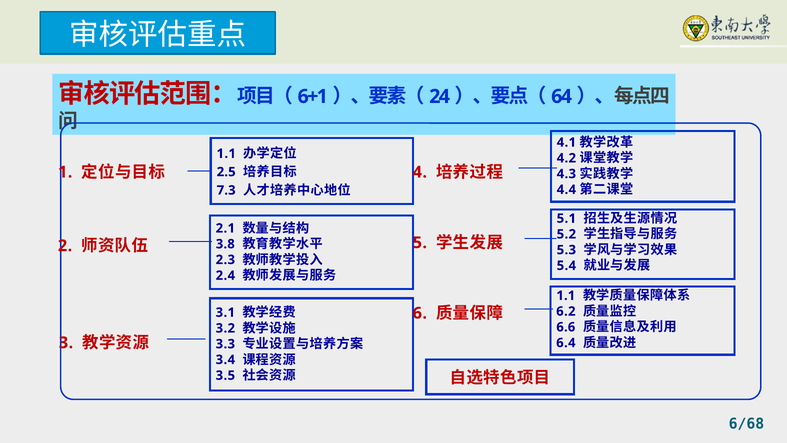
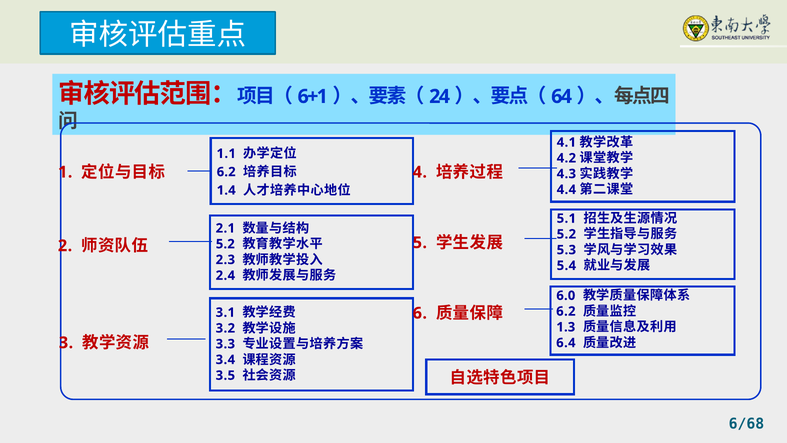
2.5: 2.5 -> 6.2 (226, 172)
7.3: 7.3 -> 1.4 (226, 190)
3.8: 3.8 -> 5.2 (225, 244)
1.1: 1.1 -> 6.0 (566, 295)
6.6: 6.6 -> 1.3 (566, 327)
